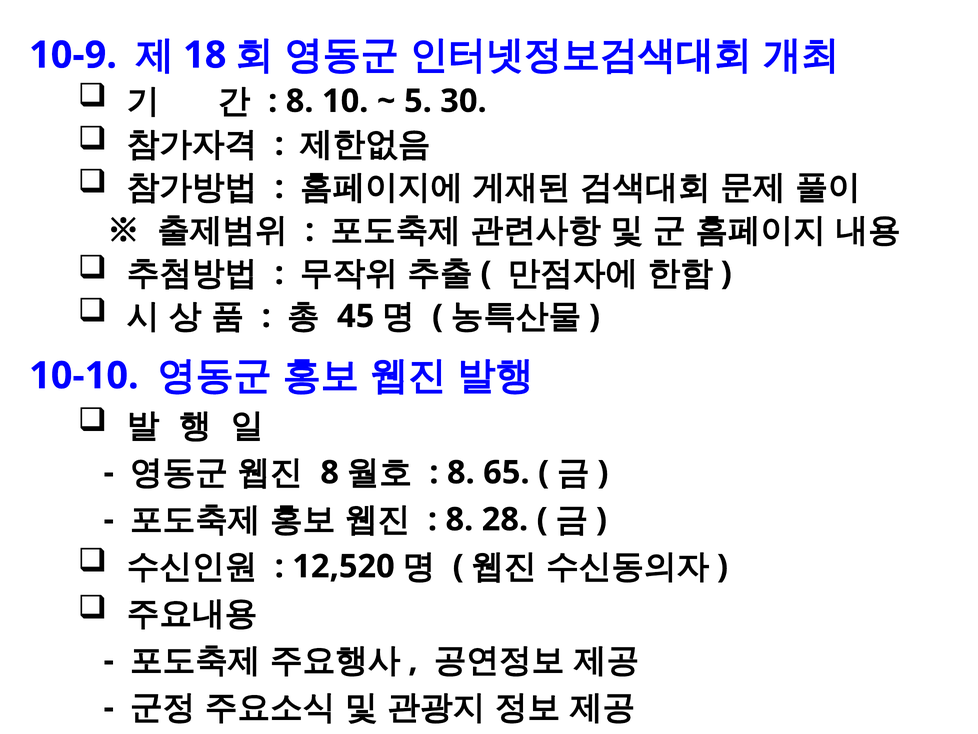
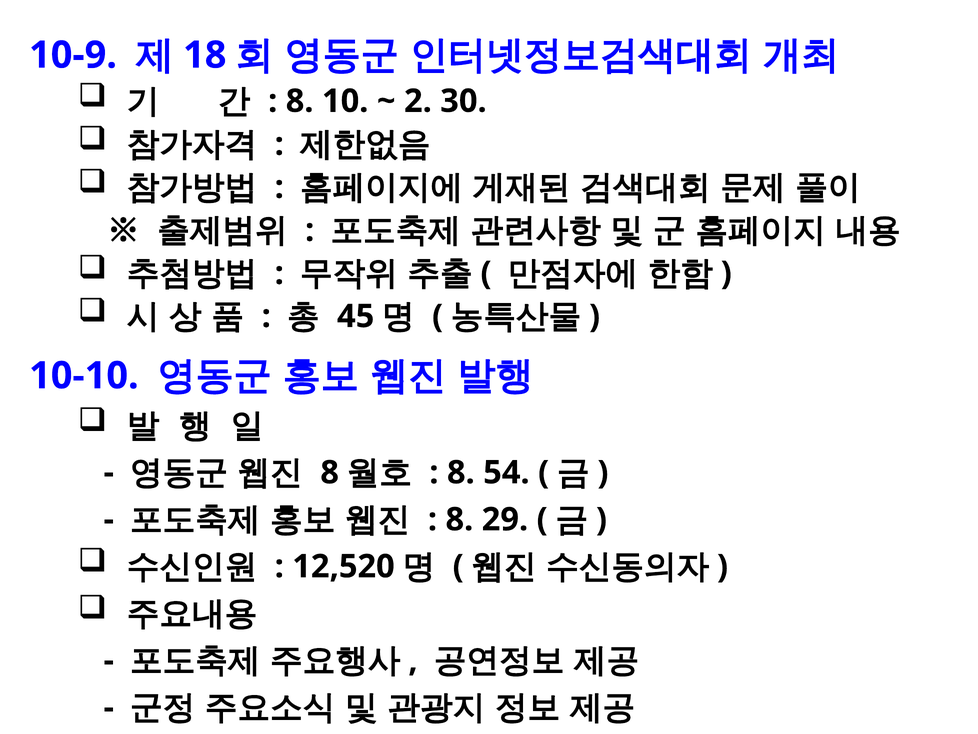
5: 5 -> 2 (418, 101)
65: 65 -> 54 (506, 472)
28: 28 -> 29 (505, 519)
